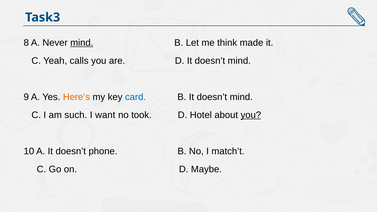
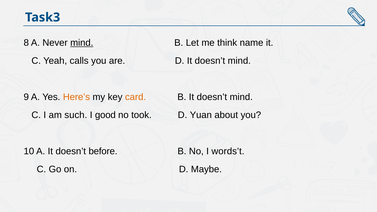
made: made -> name (252, 43)
card colour: blue -> orange (136, 97)
want: want -> good (105, 115)
Hotel: Hotel -> Yuan (201, 115)
you underline: present -> none (251, 115)
phone: phone -> before (103, 151)
match’t: match’t -> words’t (228, 151)
